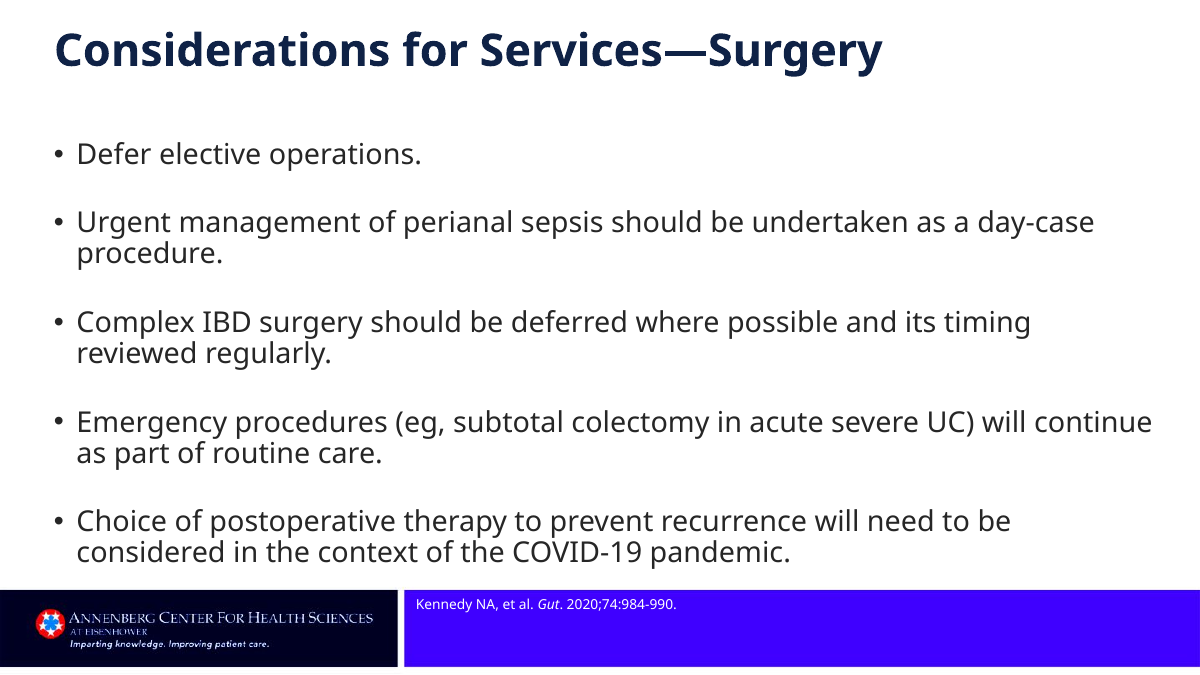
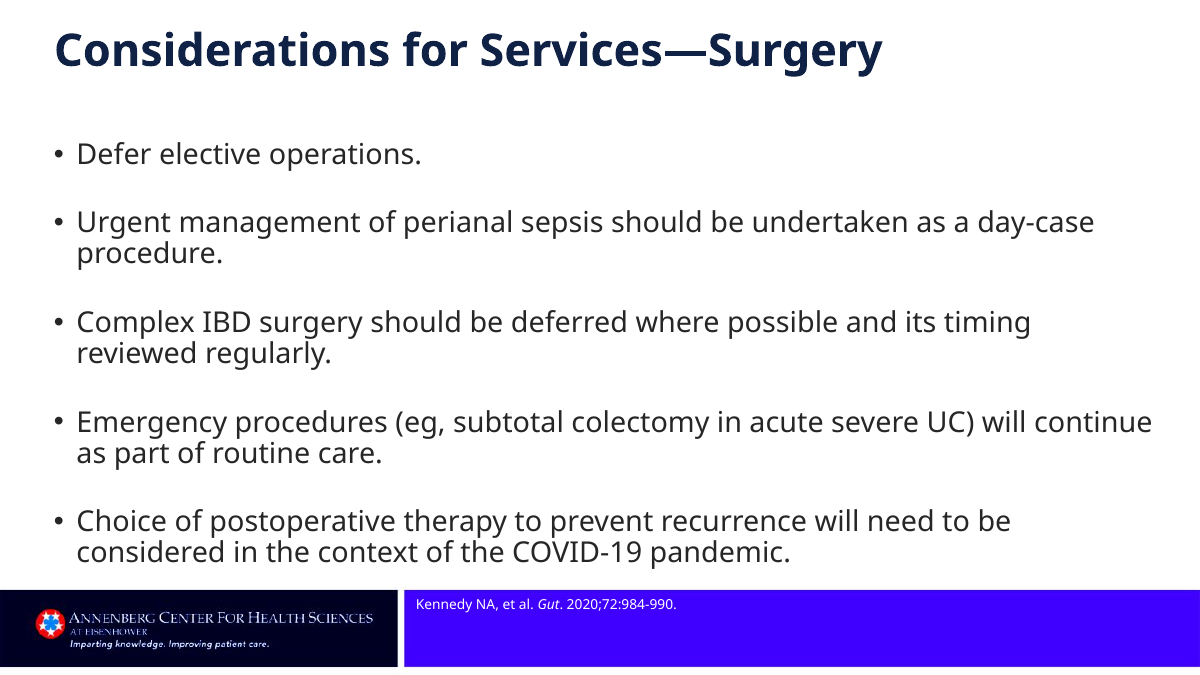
2020;74:984‐990: 2020;74:984‐990 -> 2020;72:984‐990 (622, 605)
